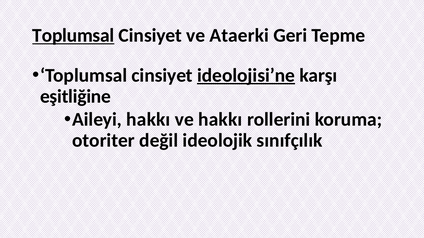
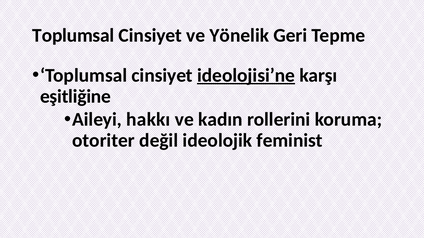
Toplumsal underline: present -> none (73, 36)
Ataerki: Ataerki -> Yönelik (239, 36)
ve hakkı: hakkı -> kadın (220, 120)
sınıfçılık: sınıfçılık -> feminist (290, 141)
